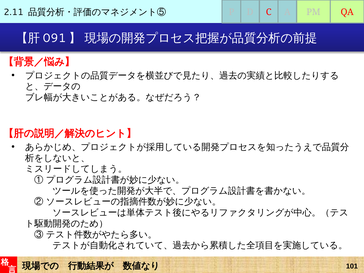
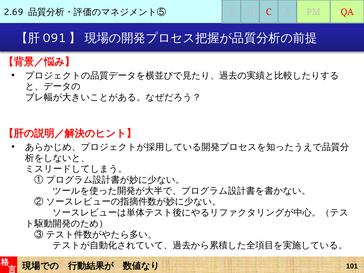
2.11: 2.11 -> 2.69 (13, 12)
